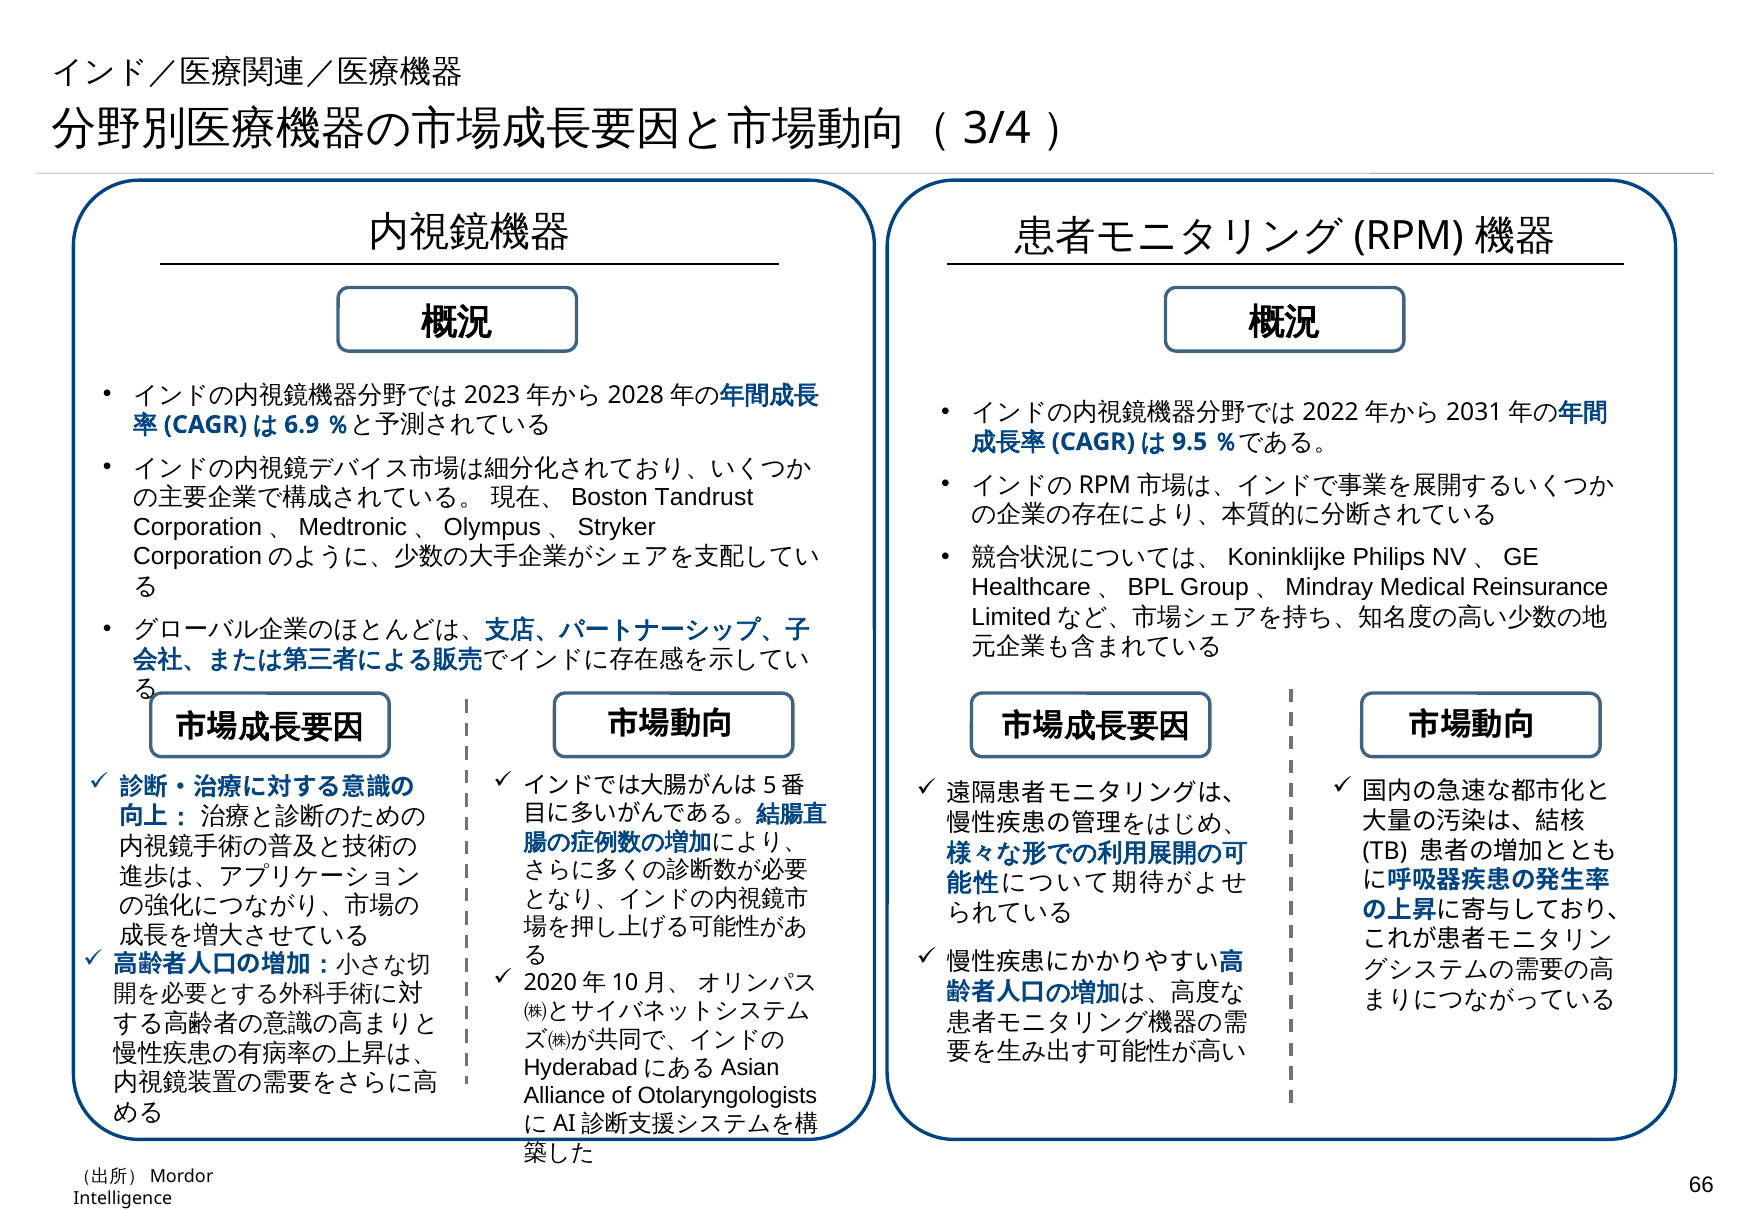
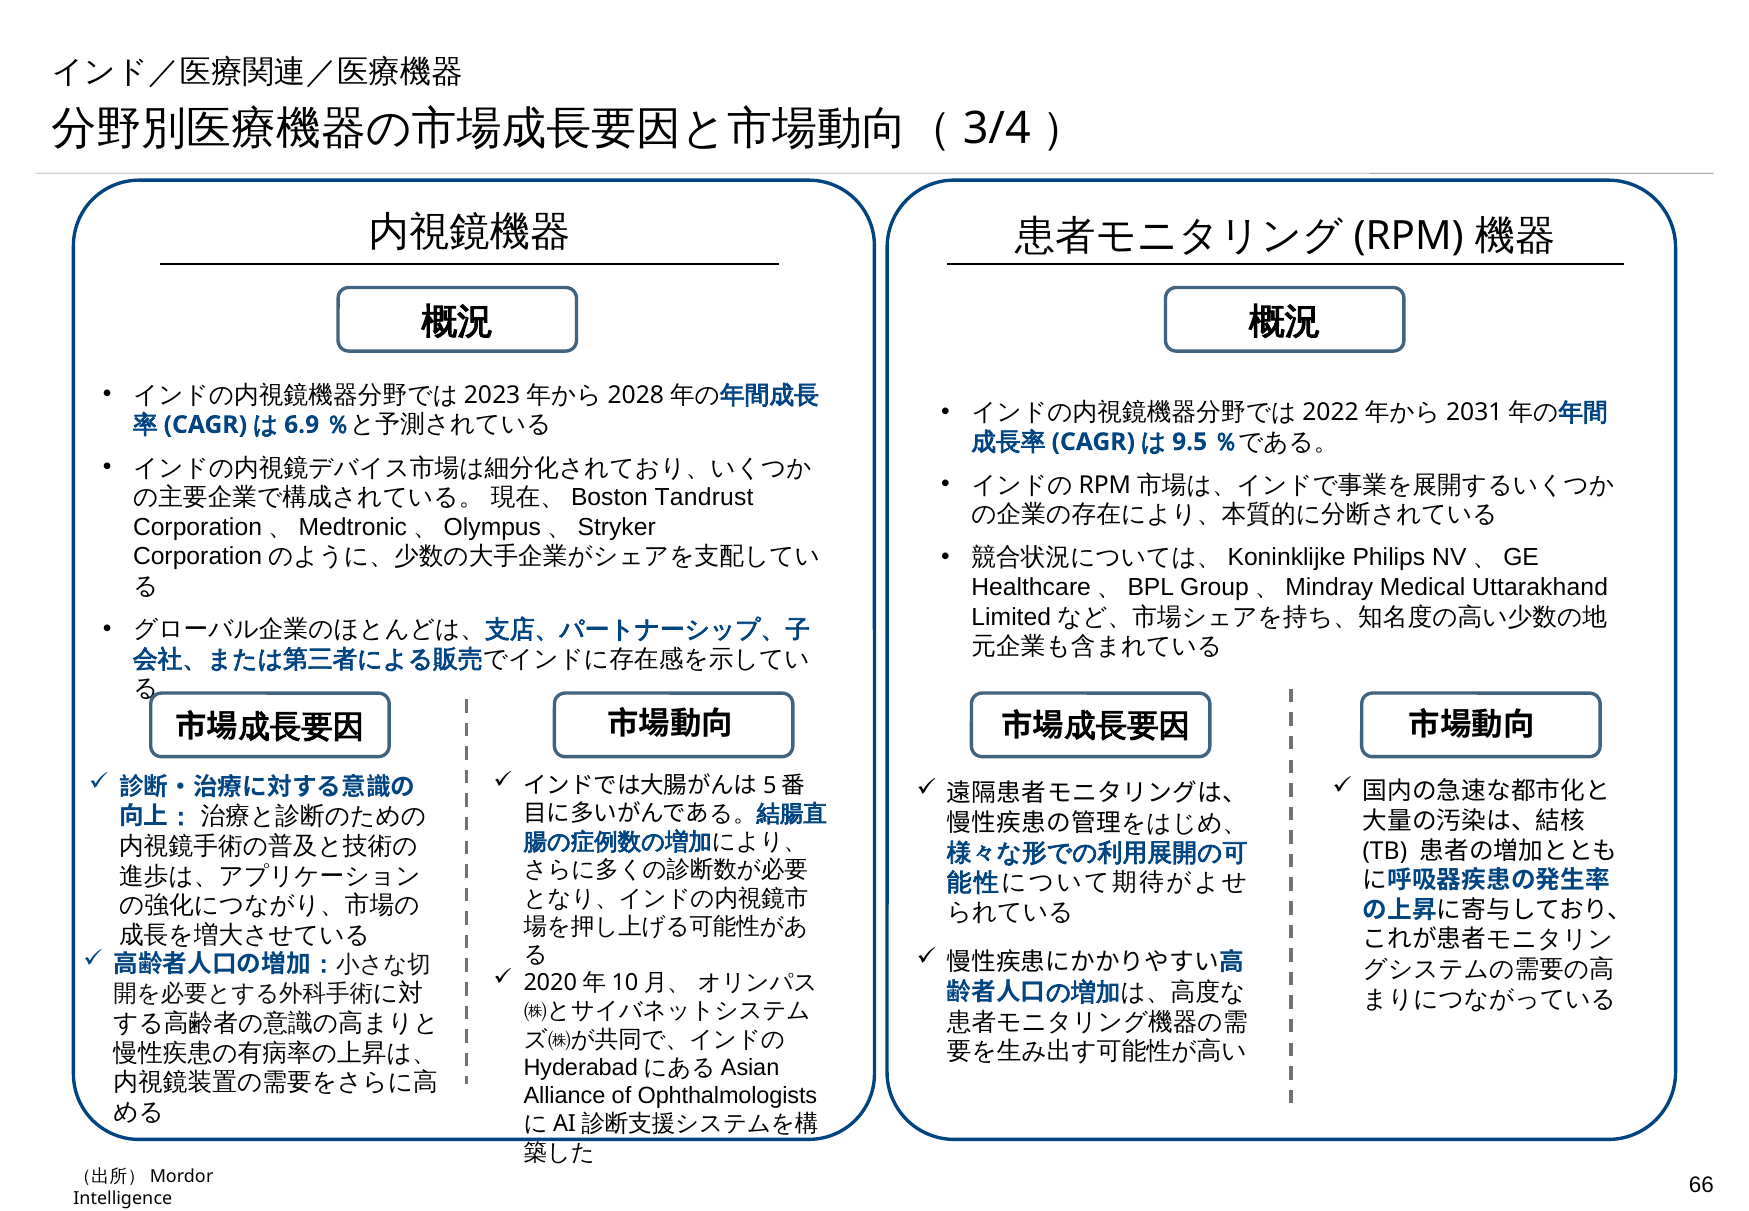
Reinsurance: Reinsurance -> Uttarakhand (1540, 587)
Otolaryngologists: Otolaryngologists -> Ophthalmologists (727, 1096)
